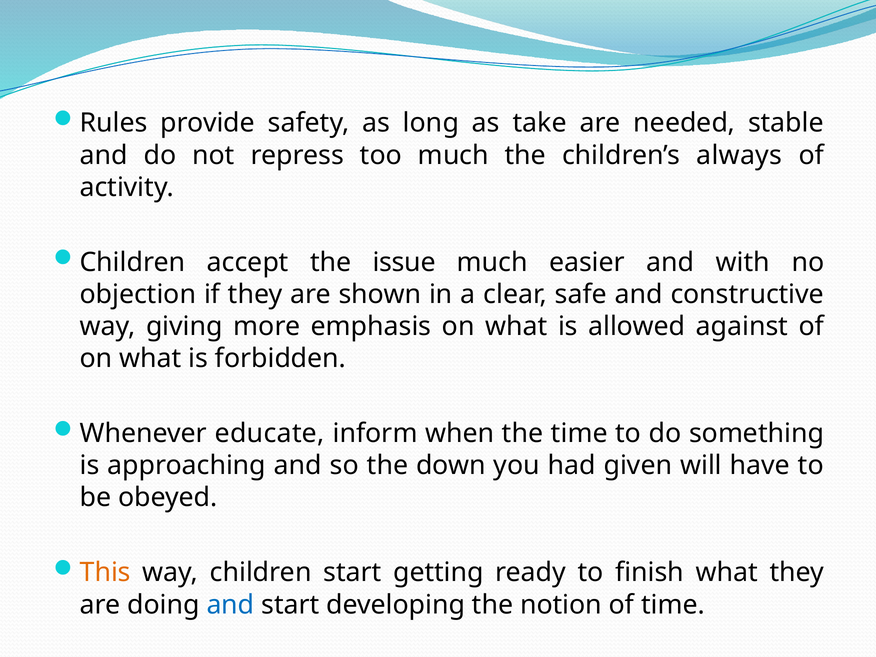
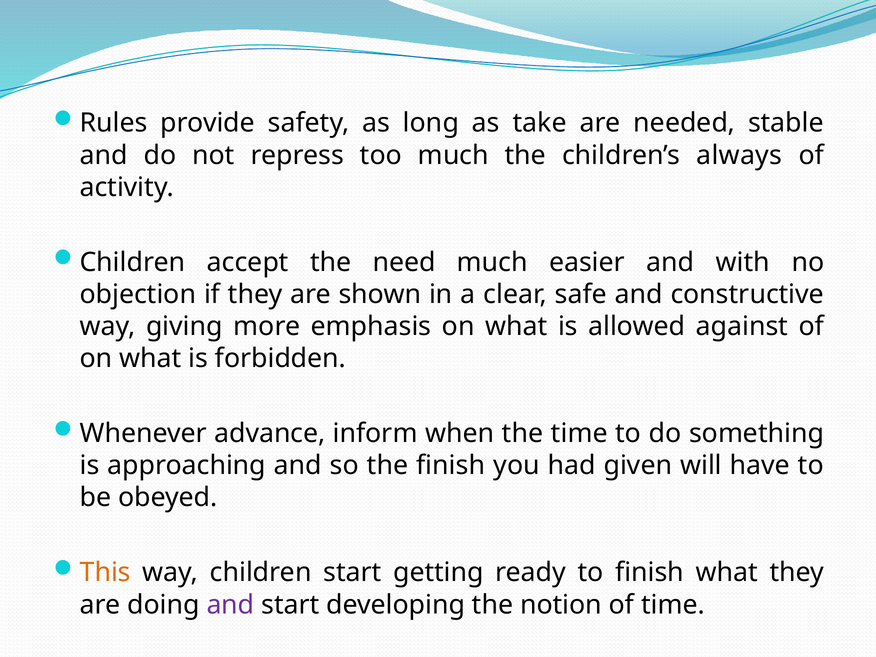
issue: issue -> need (404, 262)
educate: educate -> advance (270, 433)
the down: down -> finish (451, 466)
and colour: blue -> purple (230, 605)
